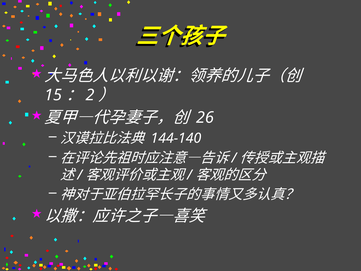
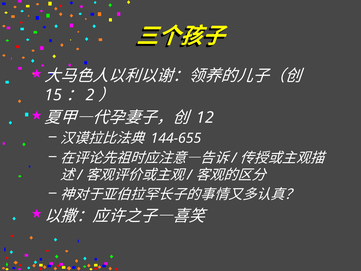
26: 26 -> 12 (205, 117)
144-140: 144-140 -> 144-655 (176, 138)
